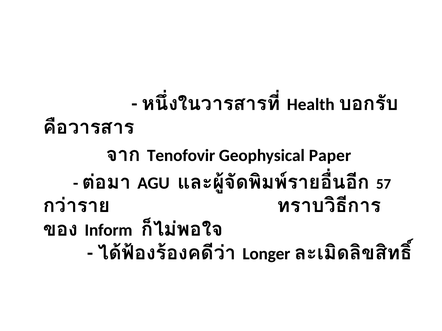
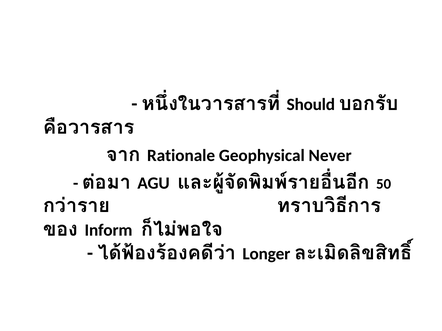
Health: Health -> Should (311, 105)
Tenofovir: Tenofovir -> Rationale (181, 156)
Paper: Paper -> Never (330, 156)
57: 57 -> 50 (384, 184)
